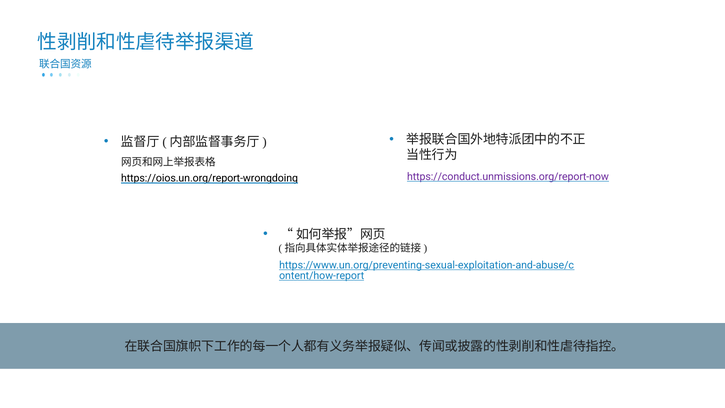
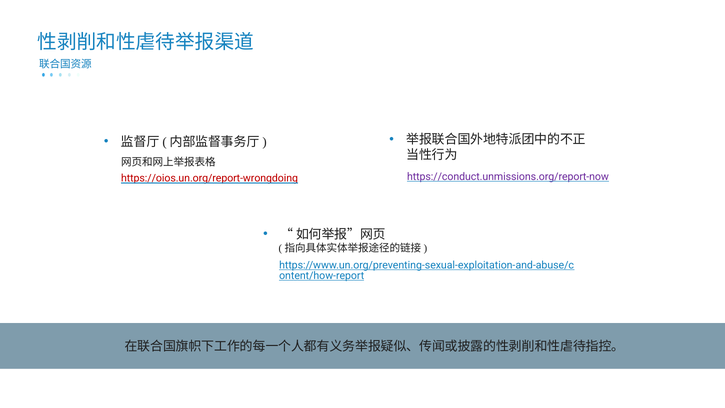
https://oios.un.org/report-wrongdoing colour: black -> red (210, 178)
